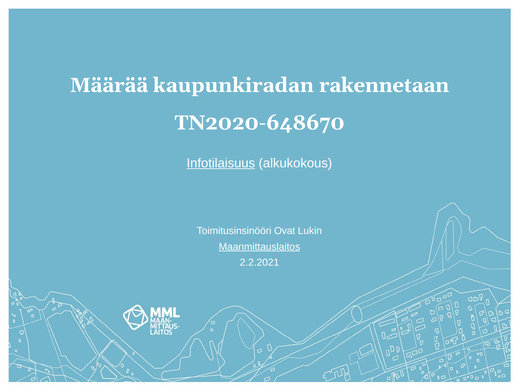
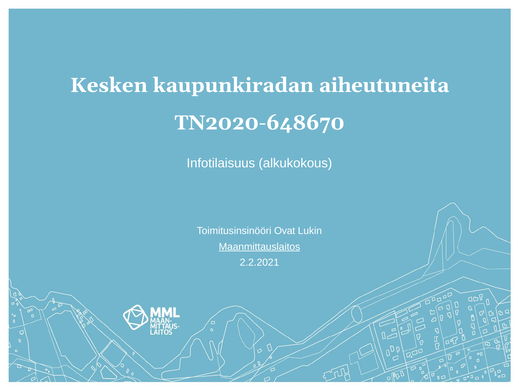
Määrää: Määrää -> Kesken (109, 85)
rakennetaan: rakennetaan -> aiheutuneita (384, 85)
Infotilaisuus underline: present -> none (221, 163)
